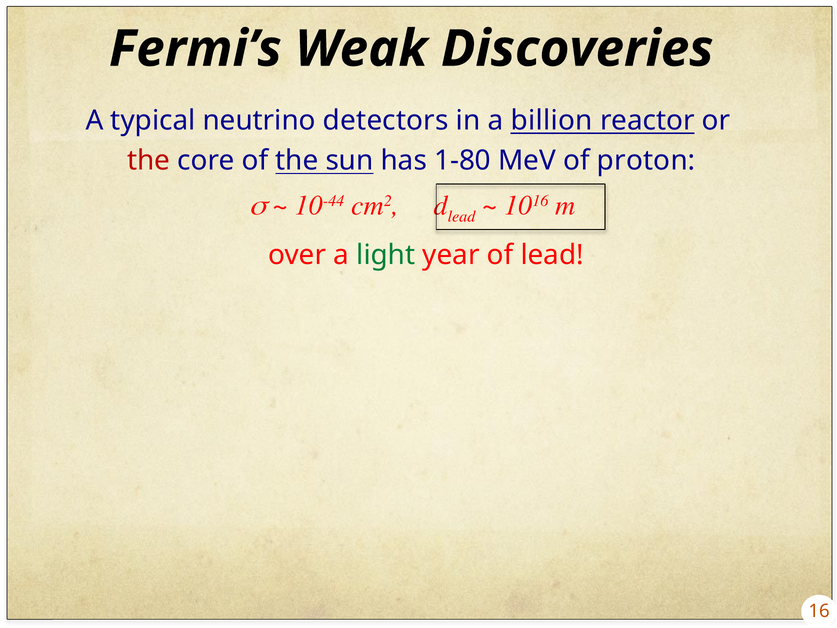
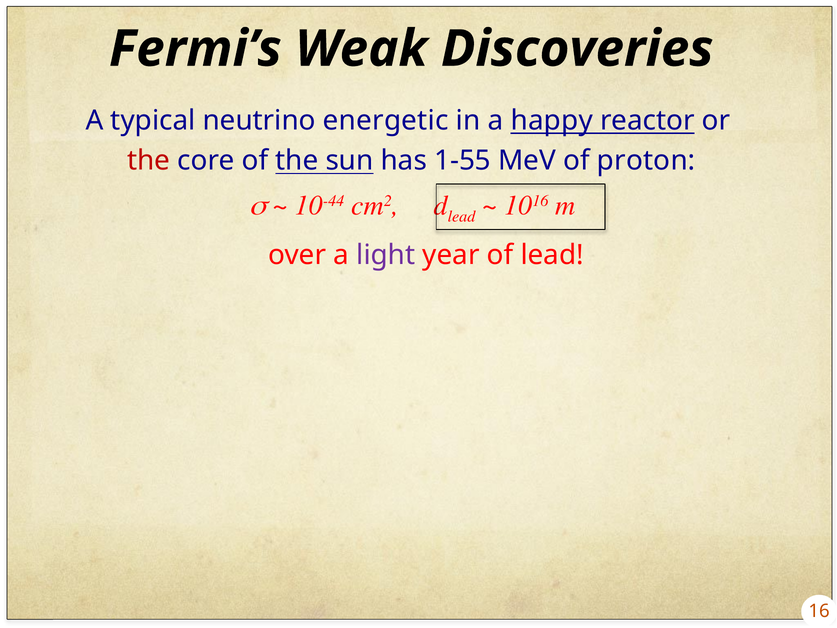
detectors: detectors -> energetic (386, 120)
billion: billion -> happy (552, 120)
1-80: 1-80 -> 1-55 (463, 161)
light colour: green -> purple (386, 255)
